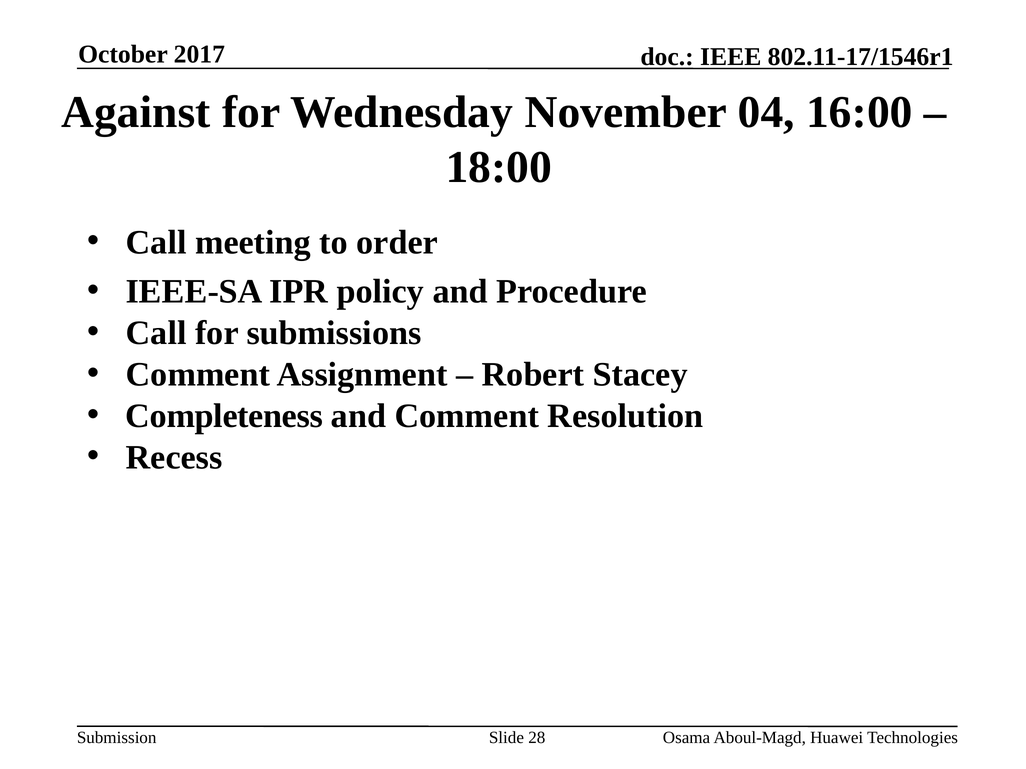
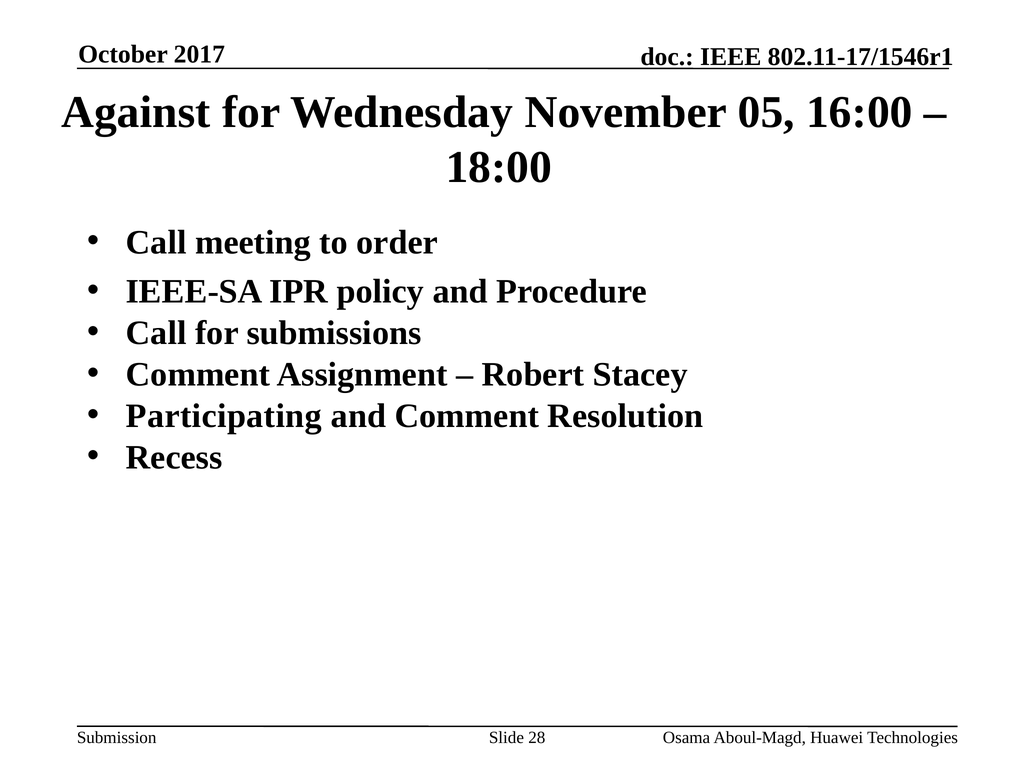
04: 04 -> 05 (766, 113)
Completeness: Completeness -> Participating (224, 416)
